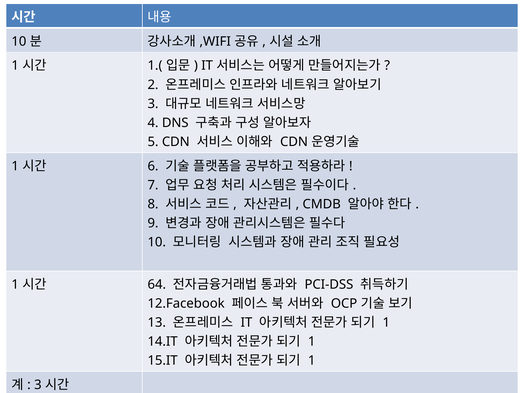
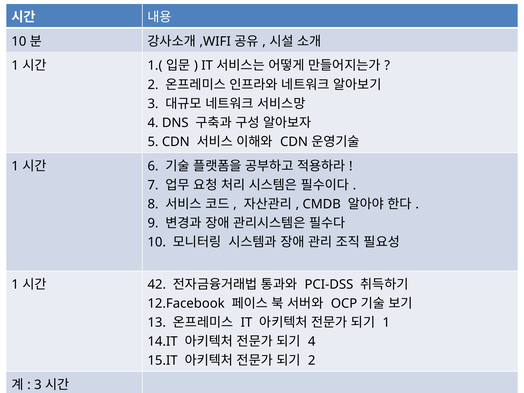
64: 64 -> 42 (157, 284)
1: 1 -> 4 (312, 342)
1: 1 -> 2 (312, 361)
